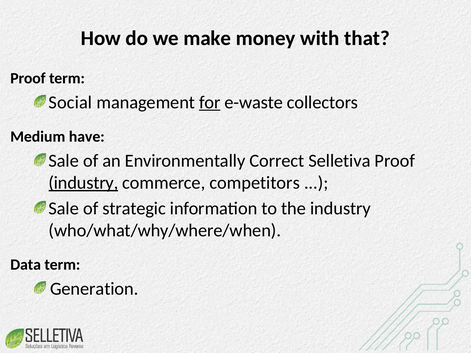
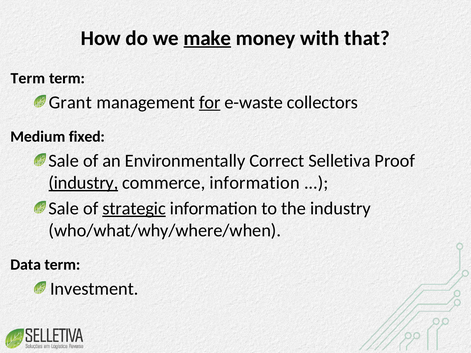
make underline: none -> present (207, 38)
Proof: Proof -> Term (28, 78)
Social: Social -> Grant (70, 102)
have: have -> fixed (87, 137)
commerce competitors: competitors -> information (255, 183)
strategic underline: none -> present (134, 209)
Generation: Generation -> Investment (94, 289)
